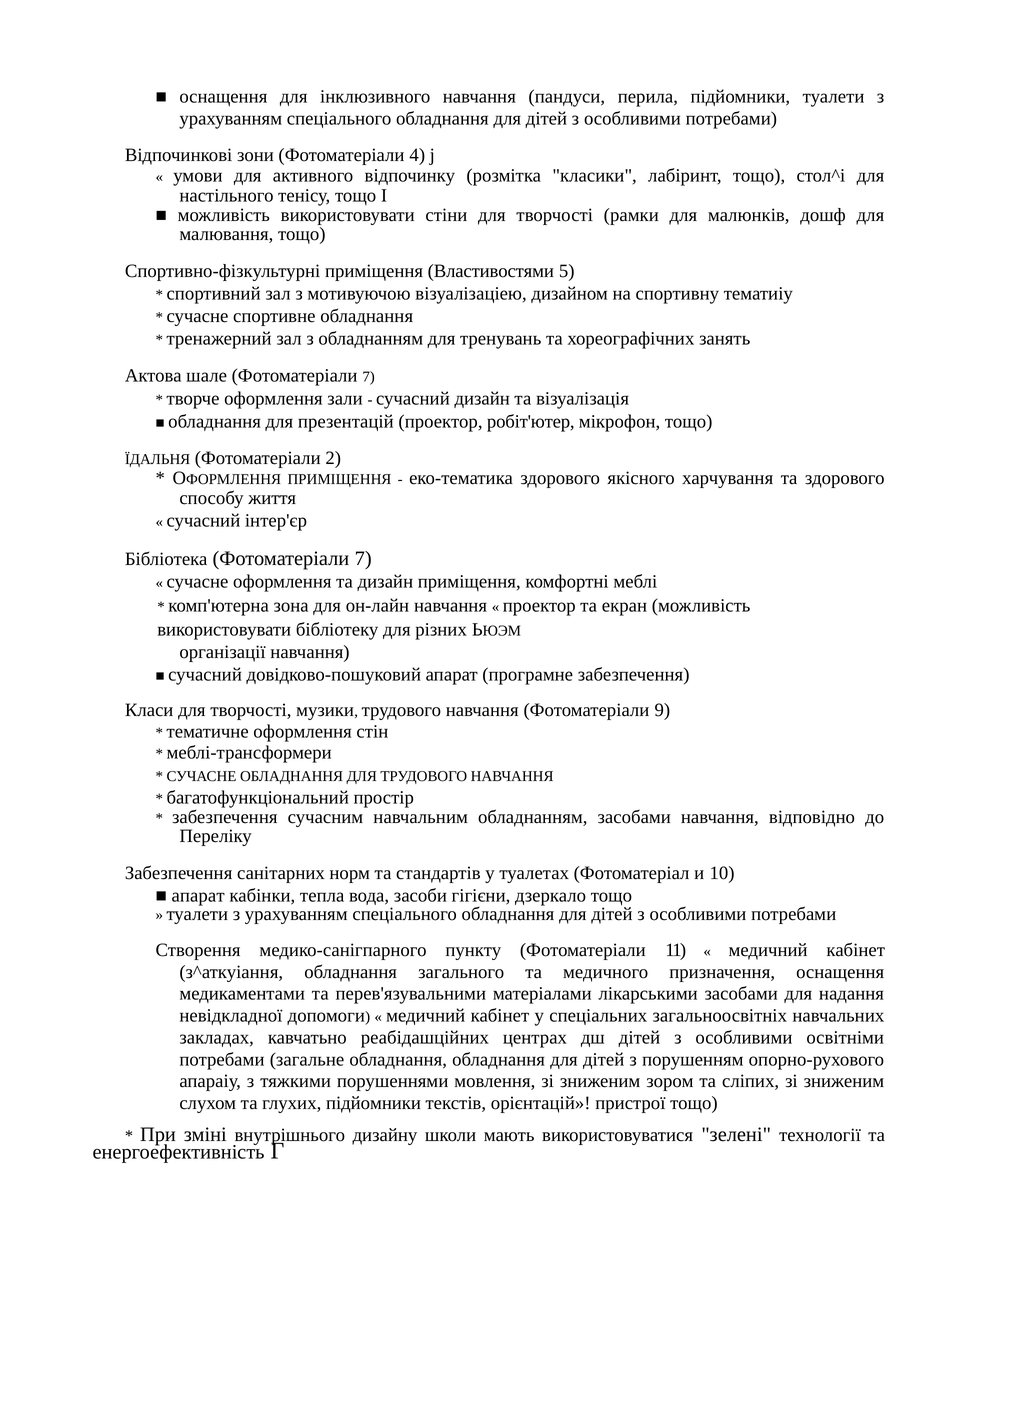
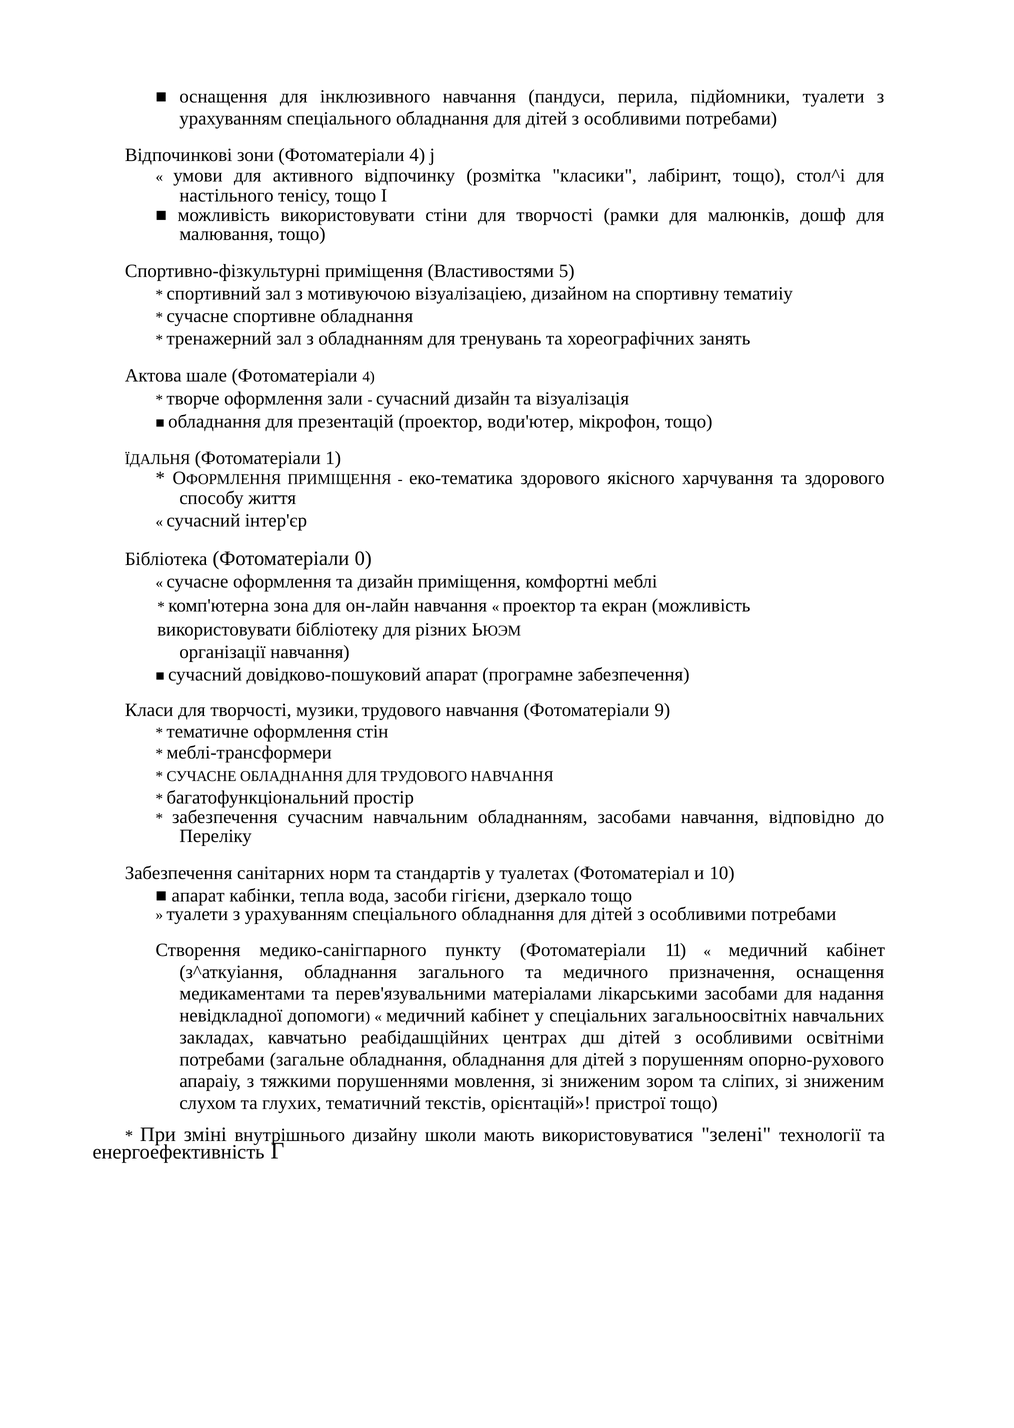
шале Фотоматеріали 7: 7 -> 4 (369, 377)
робіт'ютер: робіт'ютер -> води'ютер (531, 421)
2: 2 -> 1 (333, 458)
Бібліотека Фотоматеріали 7: 7 -> 0 (363, 558)
глухих підйомники: підйомники -> тематичний (373, 1103)
